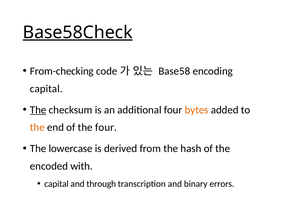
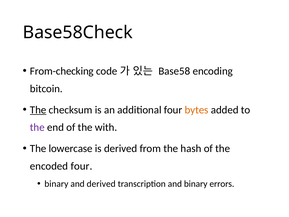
Base58Check underline: present -> none (78, 32)
capital: capital -> bitcoin (46, 89)
the colour: orange -> purple (37, 127)
the four: four -> with (106, 127)
encoded with: with -> four (82, 166)
capital: capital -> binary (56, 184)
and through: through -> derived (101, 184)
